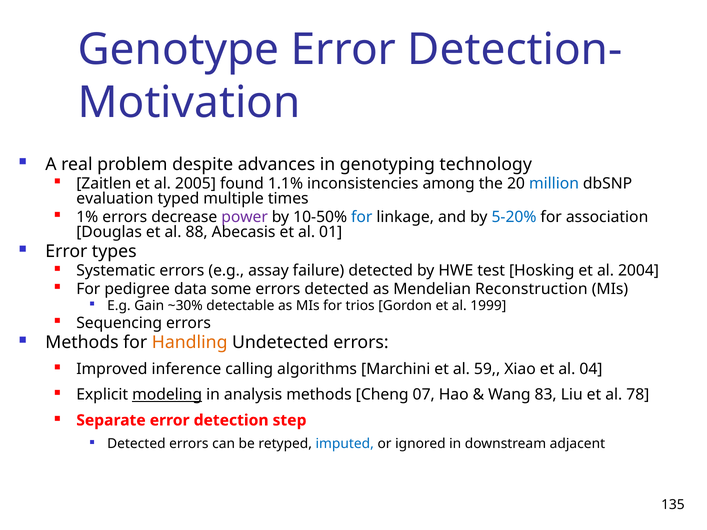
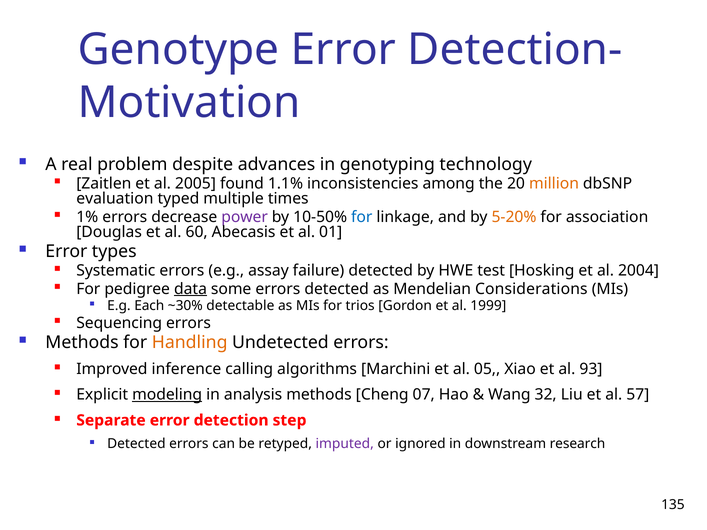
million colour: blue -> orange (554, 184)
5-20% colour: blue -> orange (514, 217)
88: 88 -> 60 (197, 232)
data underline: none -> present (190, 289)
Reconstruction: Reconstruction -> Considerations (531, 289)
Gain: Gain -> Each (149, 306)
59: 59 -> 05 (487, 369)
04: 04 -> 93 (591, 369)
83: 83 -> 32 (546, 395)
78: 78 -> 57 (638, 395)
imputed colour: blue -> purple (345, 444)
adjacent: adjacent -> research (577, 444)
